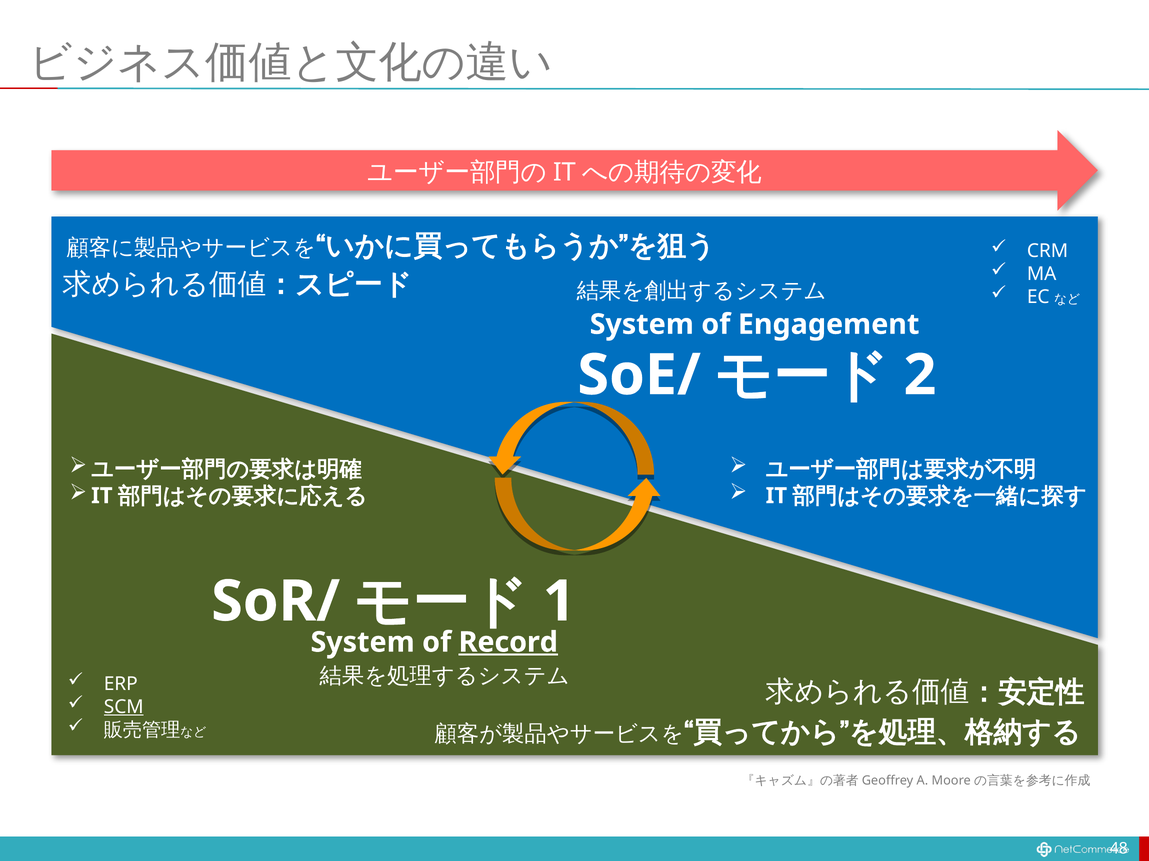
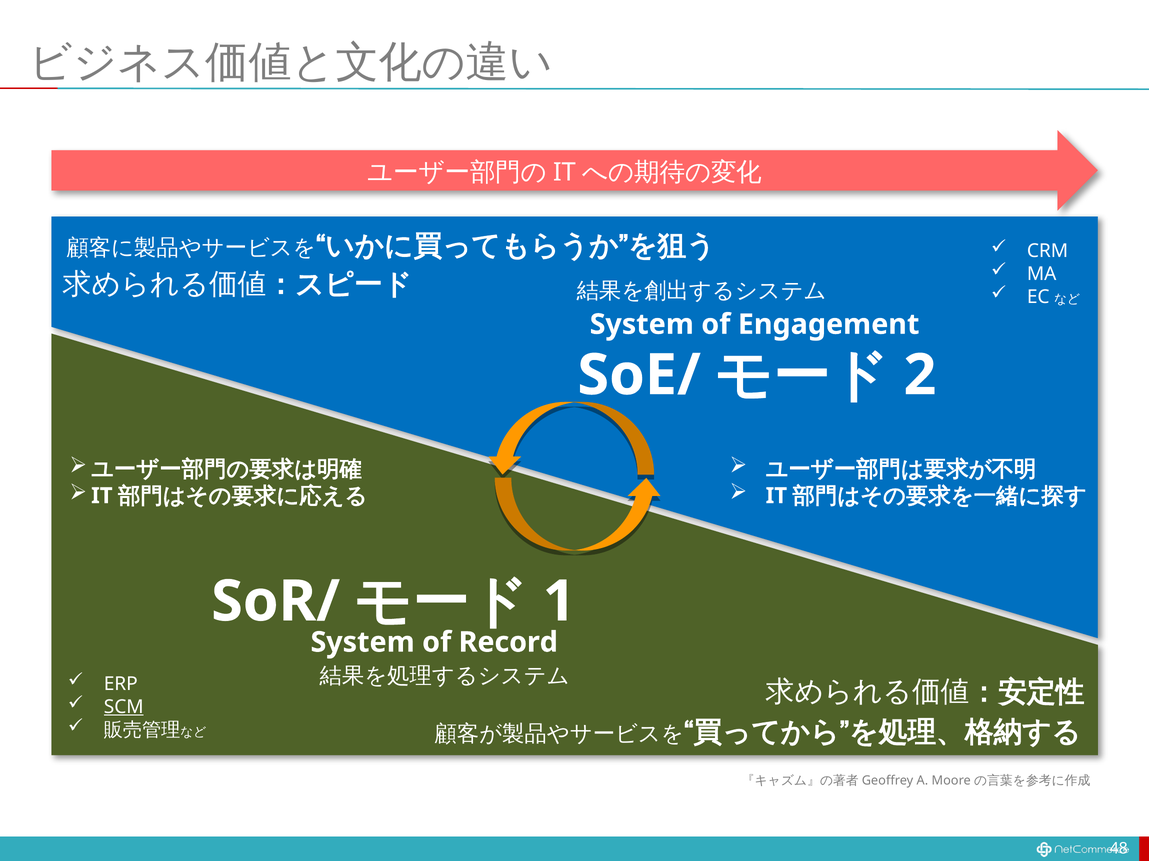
Record underline: present -> none (508, 643)
